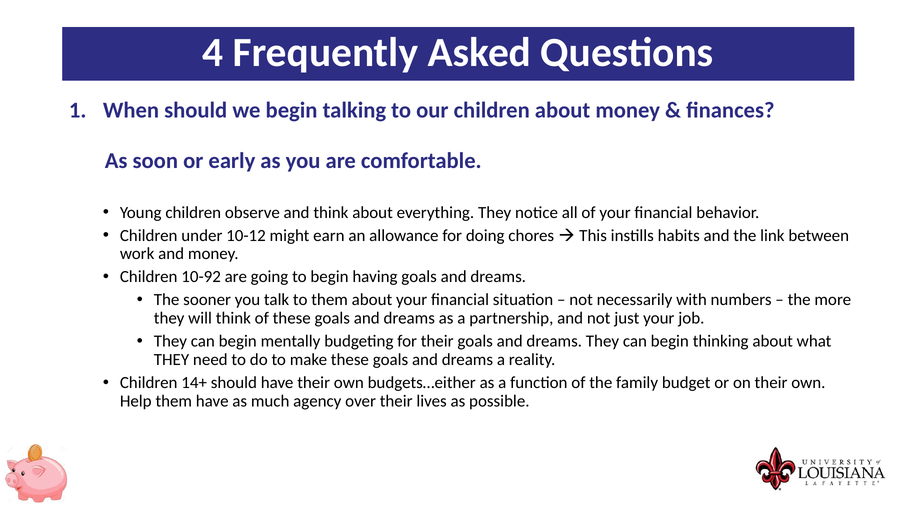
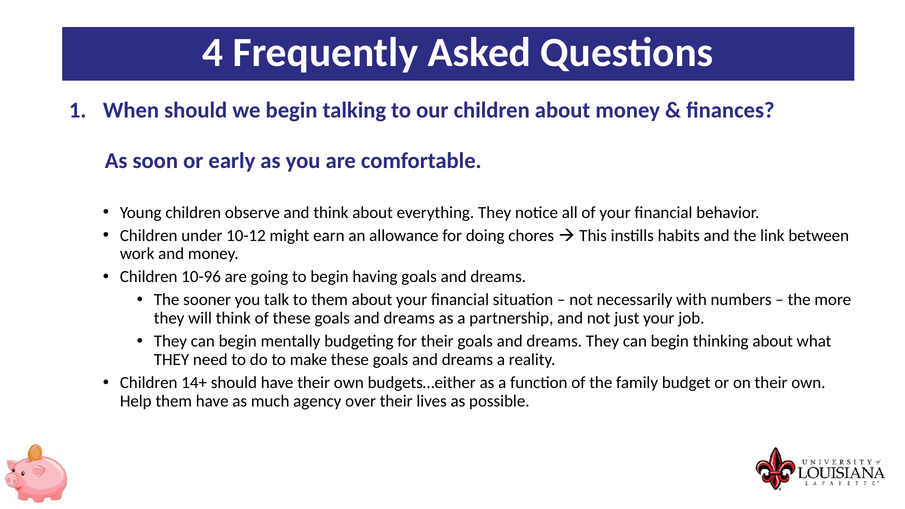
10-92: 10-92 -> 10-96 (201, 277)
